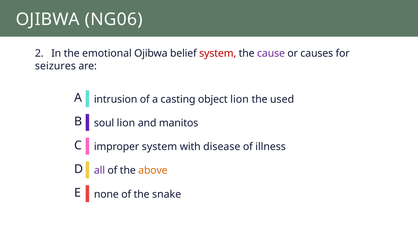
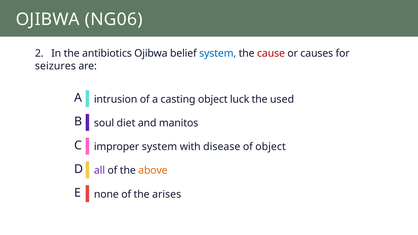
emotional: emotional -> antibiotics (107, 53)
system colour: red -> blue (218, 53)
cause colour: purple -> red (271, 53)
object lion: lion -> luck (240, 99)
soul lion: lion -> diet (126, 123)
of illness: illness -> object (271, 147)
snake: snake -> arises (167, 194)
